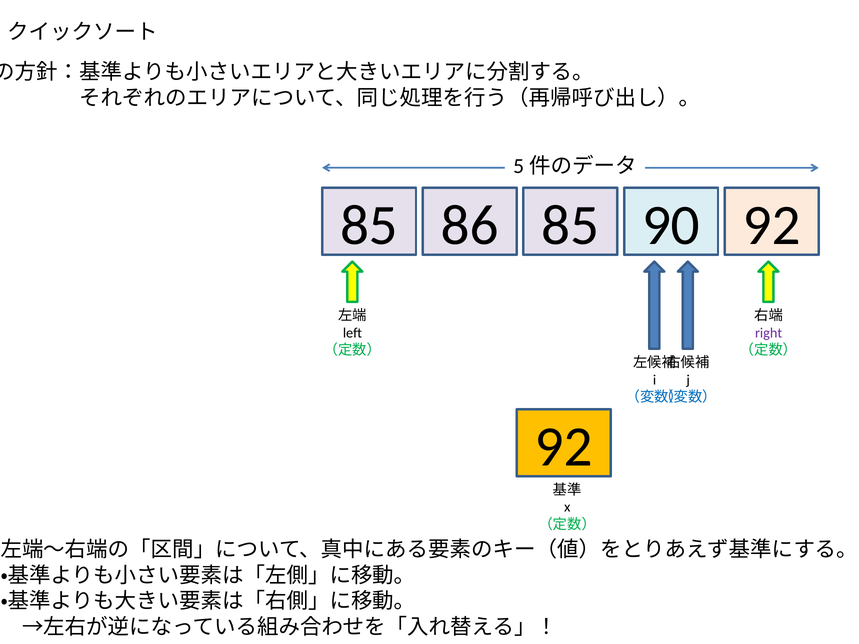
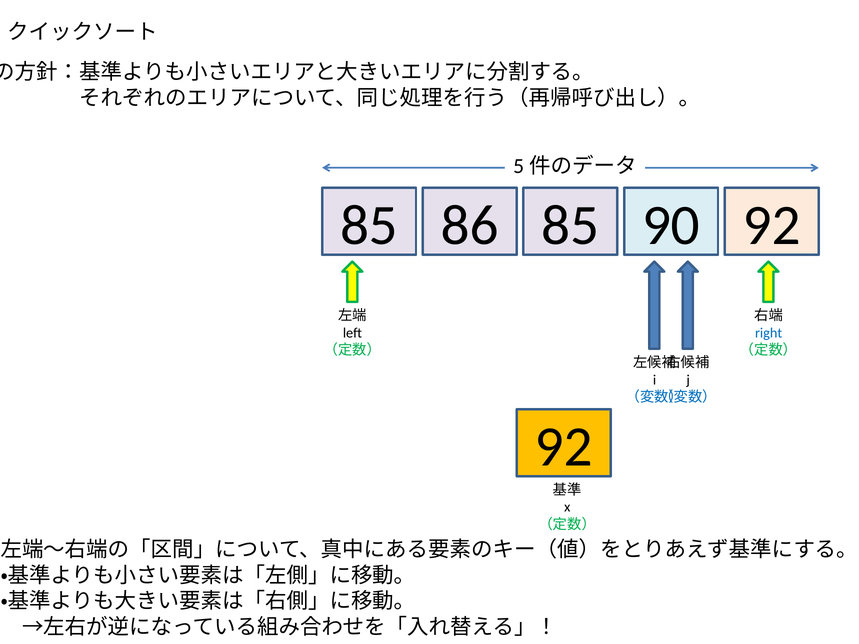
right colour: purple -> blue (769, 333)
